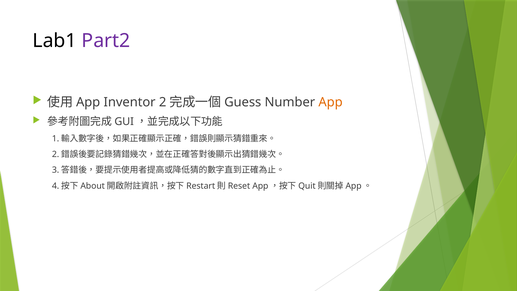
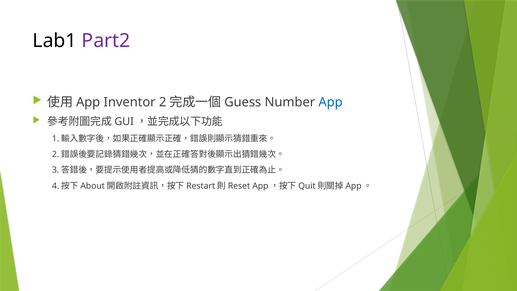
App colour: orange -> blue (331, 102)
